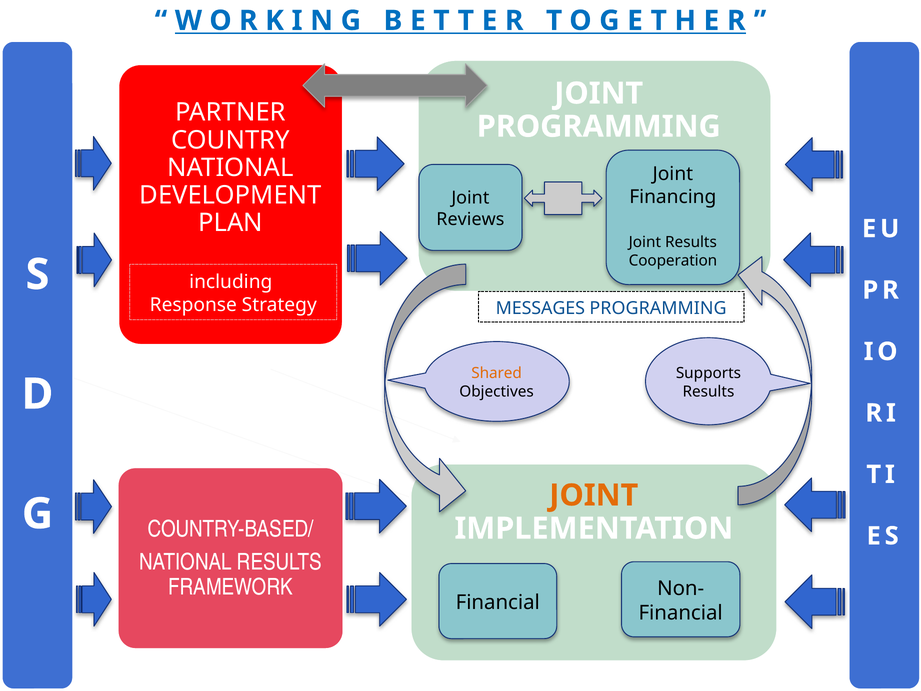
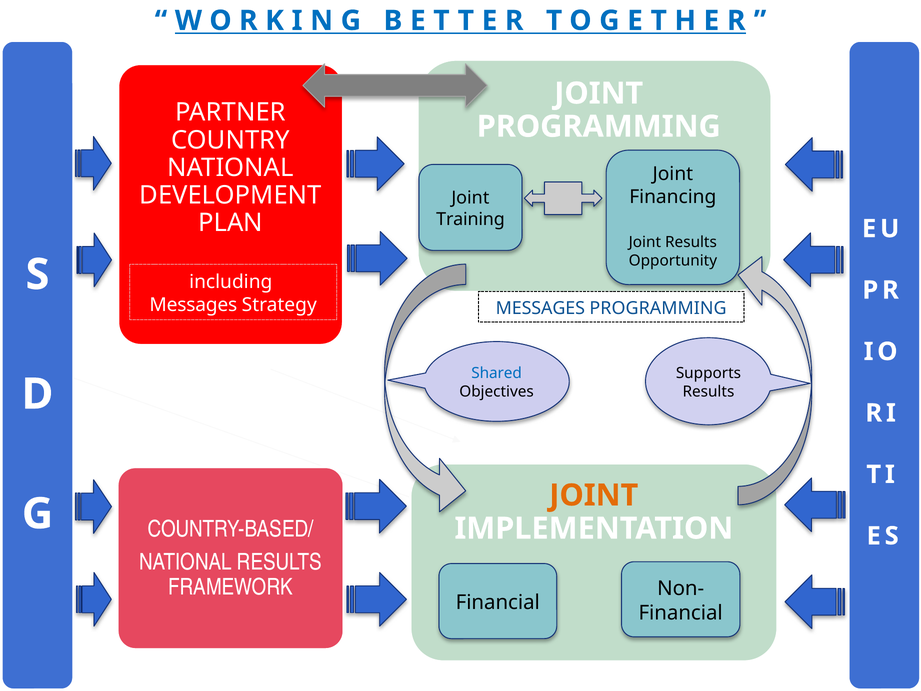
Reviews: Reviews -> Training (471, 219)
Cooperation: Cooperation -> Opportunity (673, 260)
Response: Response -> Messages (193, 305)
Shared colour: orange -> blue (497, 373)
